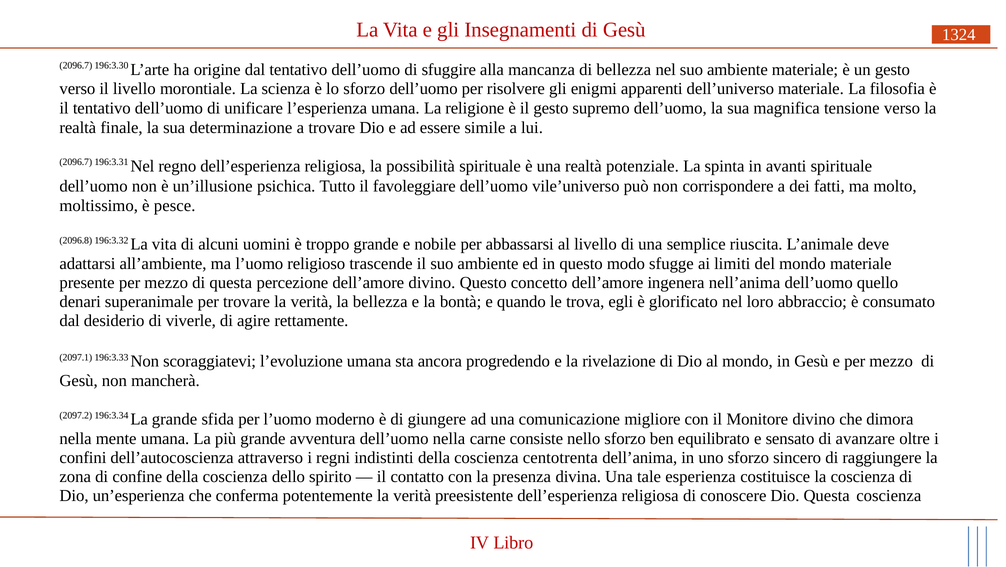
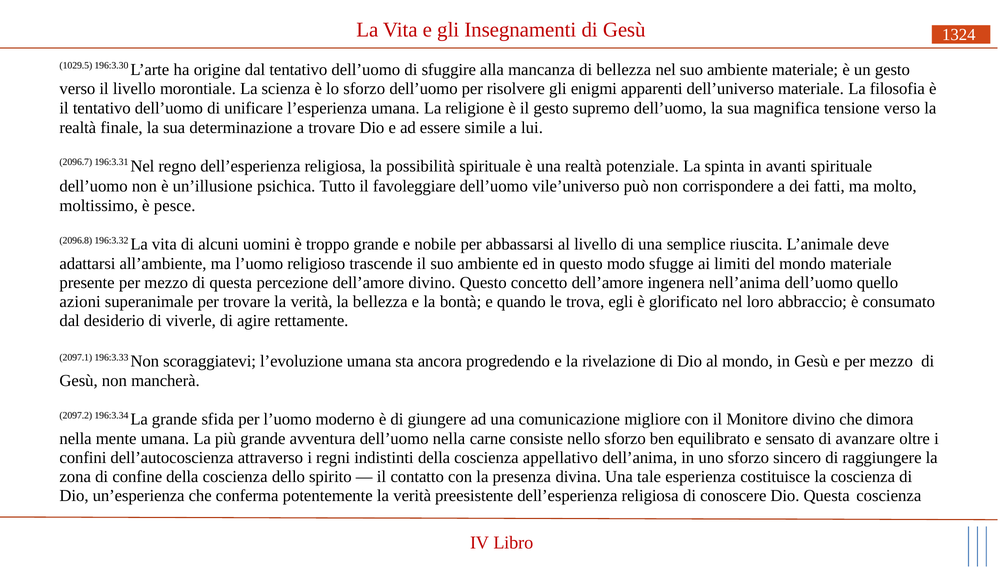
2096.7: 2096.7 -> 1029.5 (76, 66)
denari: denari -> azioni (80, 302)
centotrenta: centotrenta -> appellativo (560, 457)
